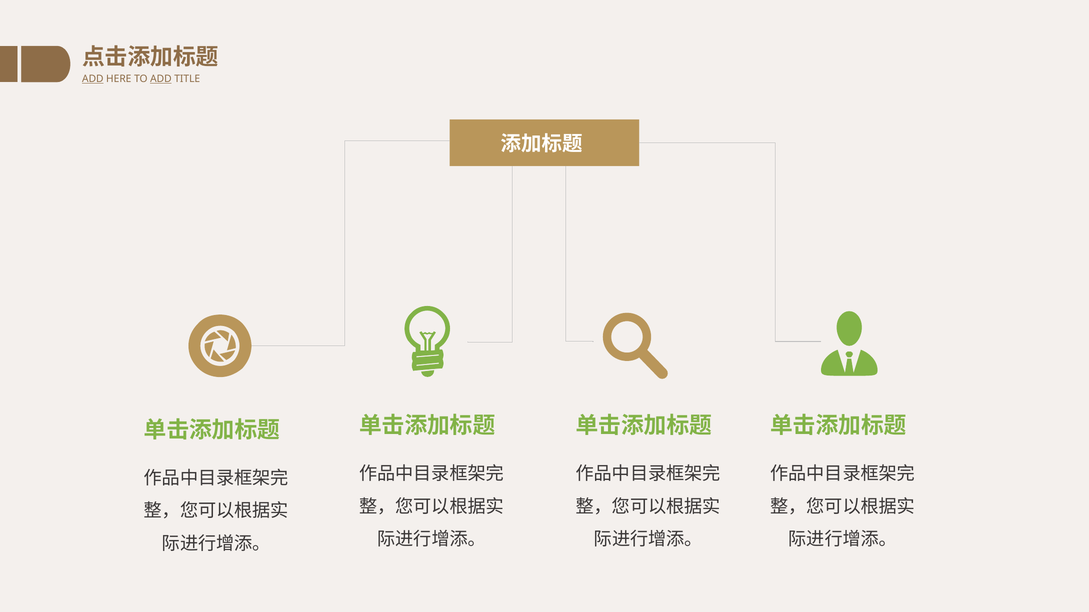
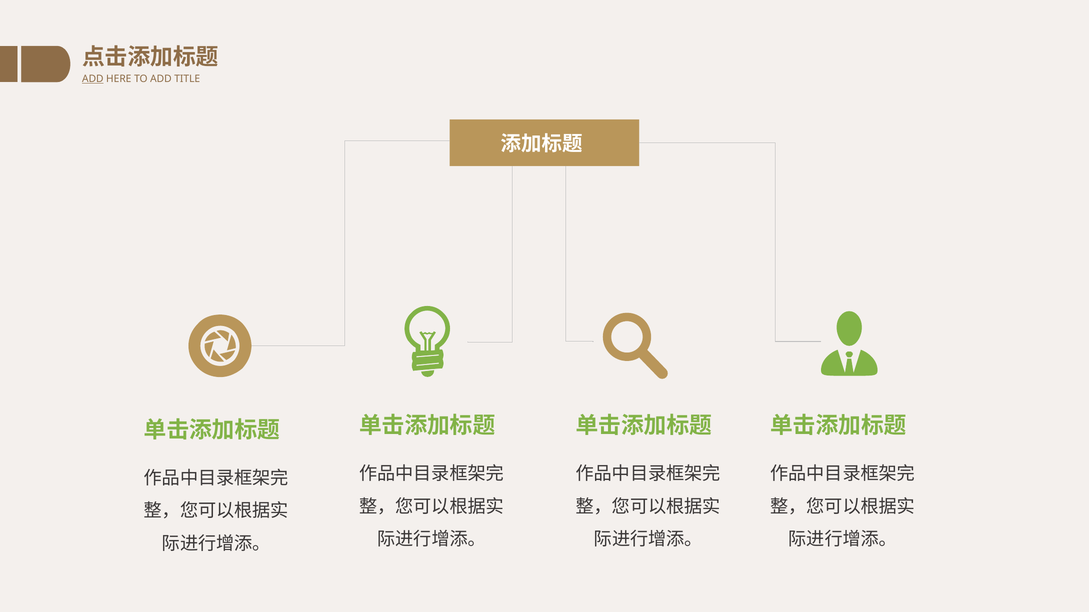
ADD underline: present -> none (161, 79)
